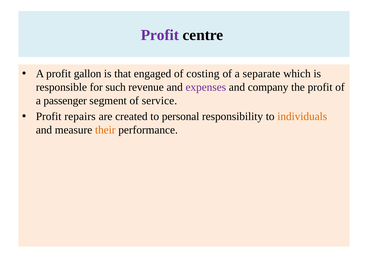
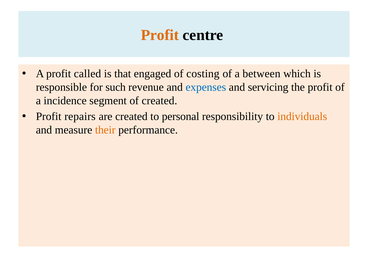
Profit colour: purple -> orange (160, 35)
gallon: gallon -> called (87, 74)
separate: separate -> between (261, 74)
expenses colour: purple -> blue (206, 87)
company: company -> servicing (268, 87)
passenger: passenger -> incidence (65, 101)
of service: service -> created (159, 101)
